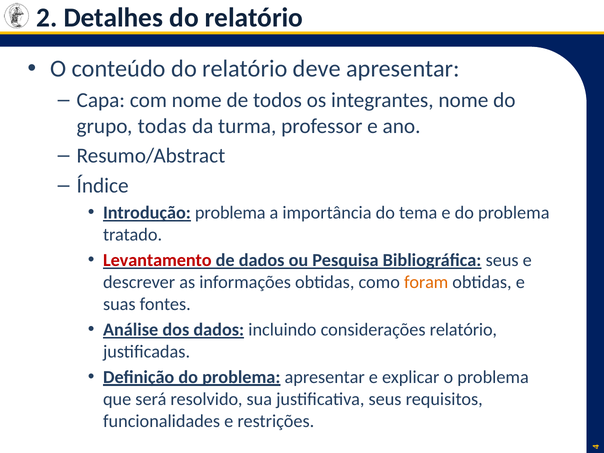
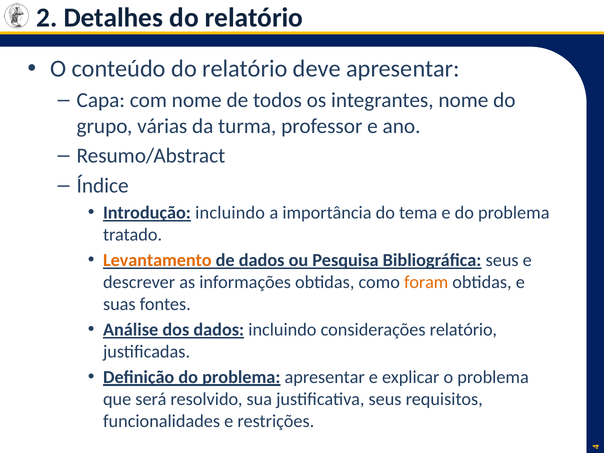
todas: todas -> várias (162, 126)
Introdução problema: problema -> incluindo (230, 213)
Levantamento colour: red -> orange (157, 260)
